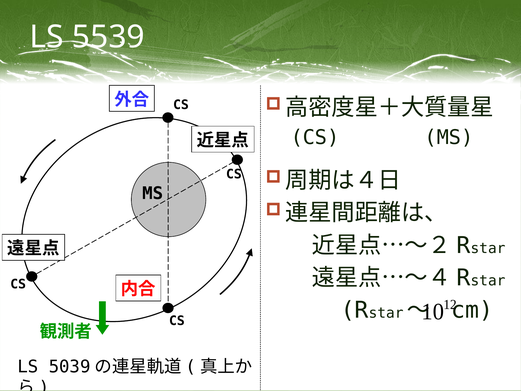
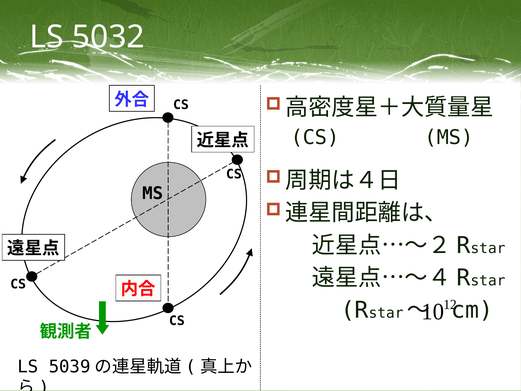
5539: 5539 -> 5032 (108, 37)
